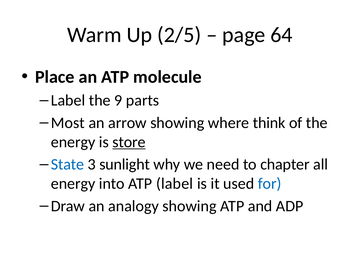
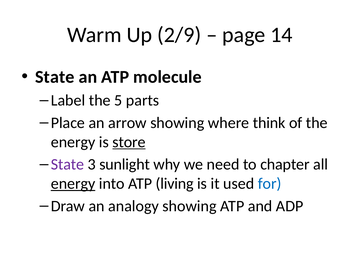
2/5: 2/5 -> 2/9 (179, 35)
64: 64 -> 14 (281, 35)
Place: Place -> State (55, 77)
9: 9 -> 5 (118, 100)
Most: Most -> Place (68, 123)
State colour: blue -> purple (67, 164)
energy underline: none -> present (73, 184)
ATP label: label -> living (175, 184)
